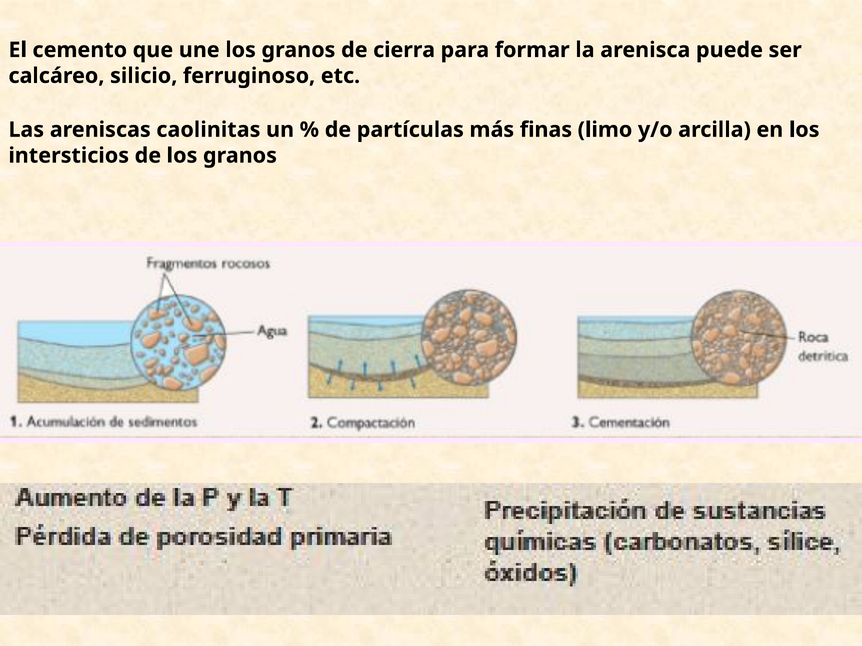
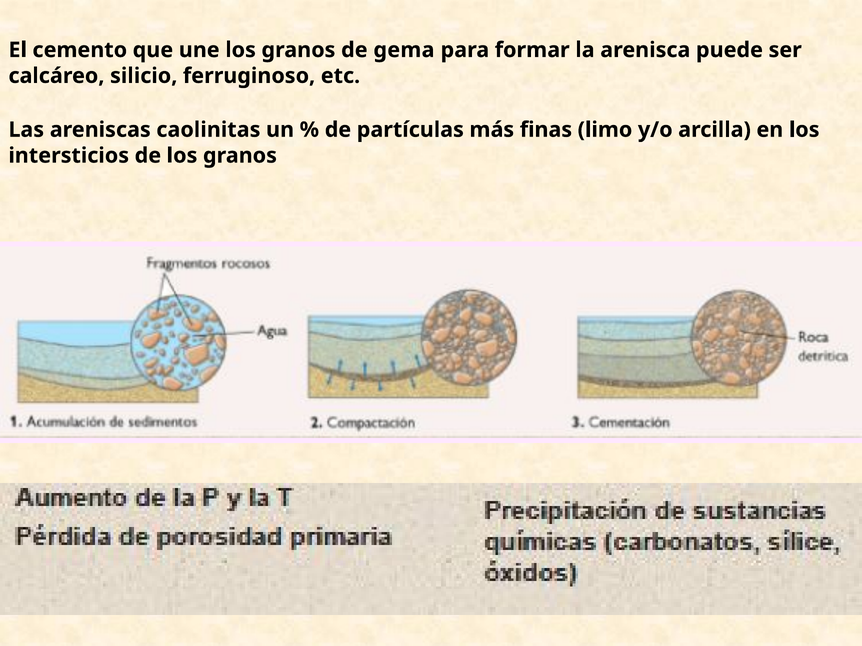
cierra: cierra -> gema (404, 50)
